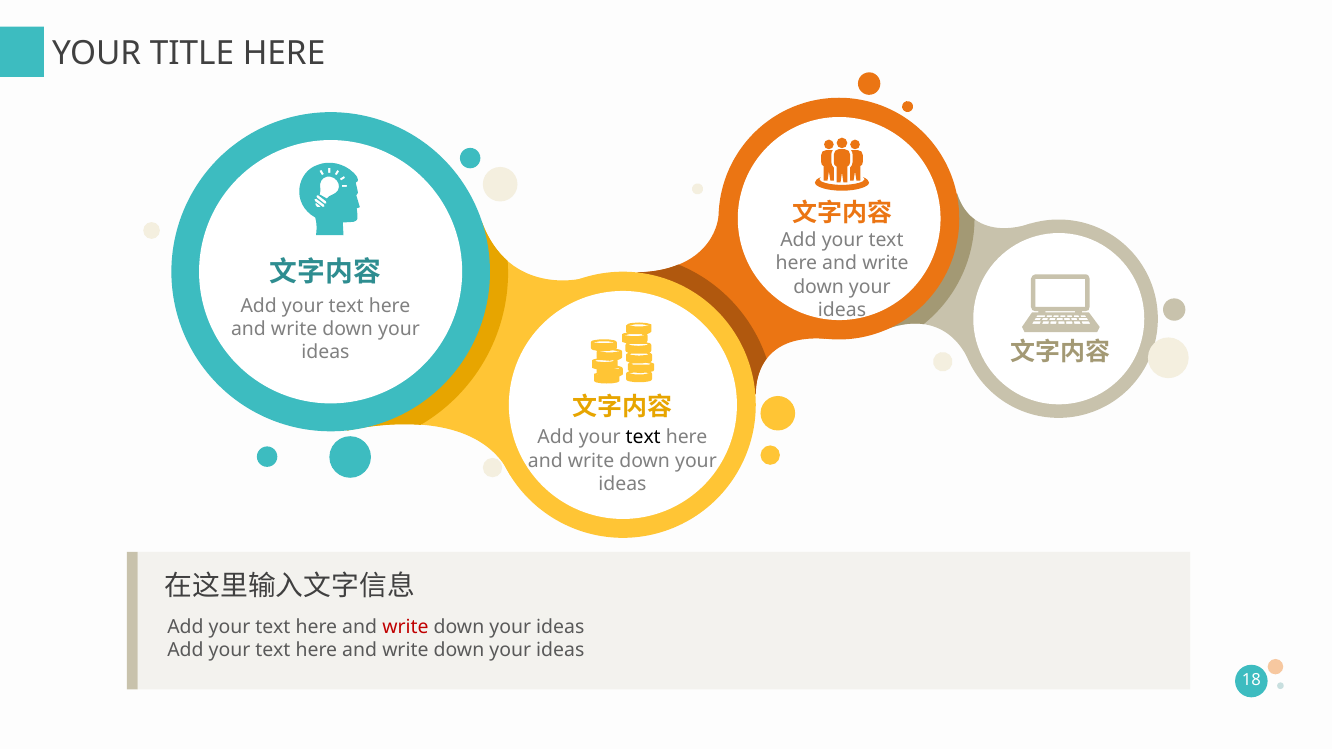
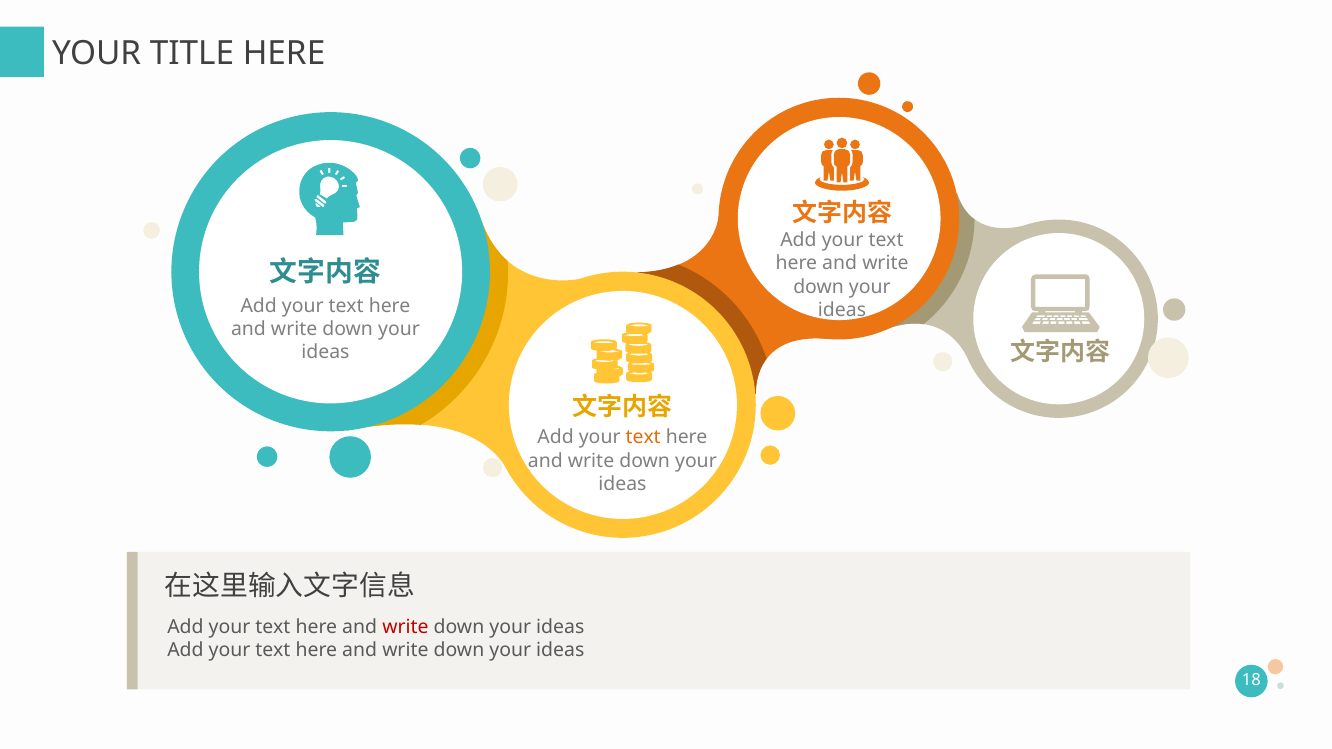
text colour: black -> orange (643, 438)
